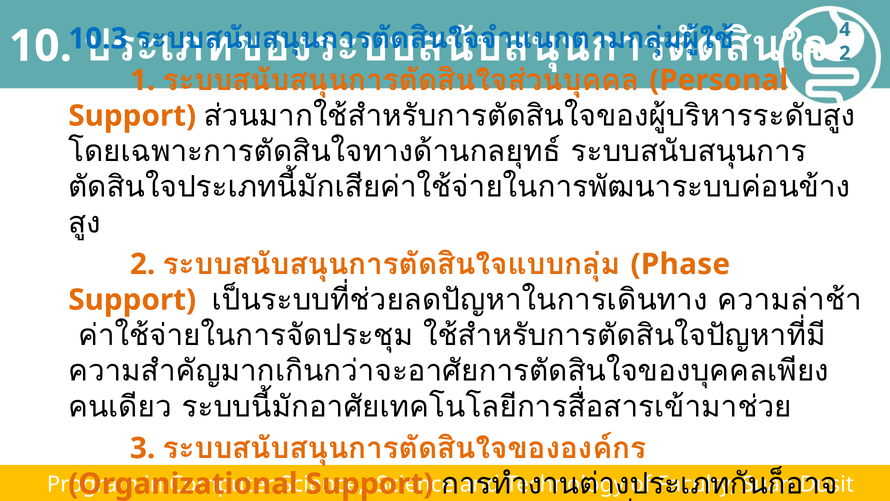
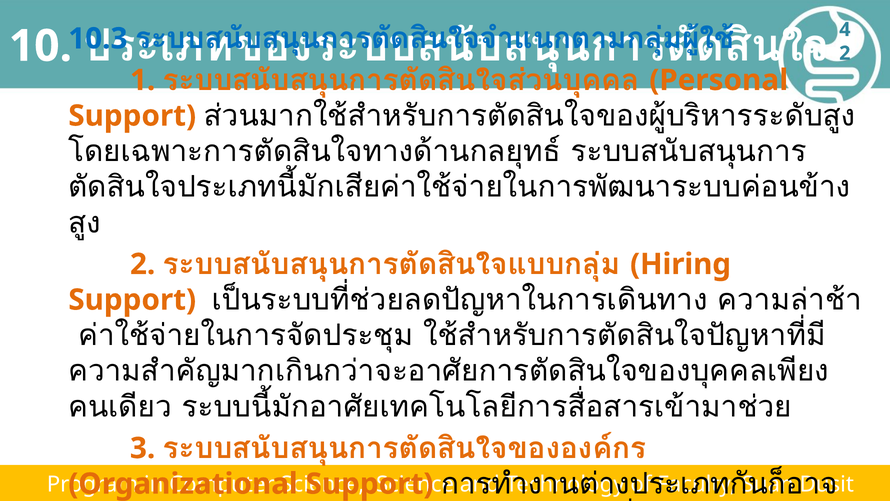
Phase: Phase -> Hiring (681, 264)
